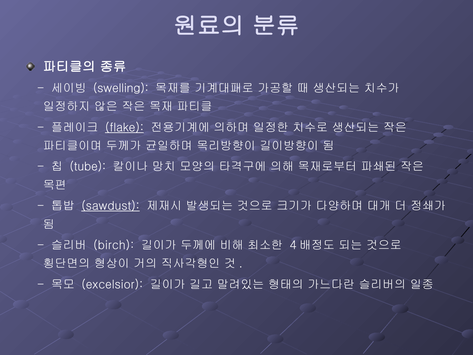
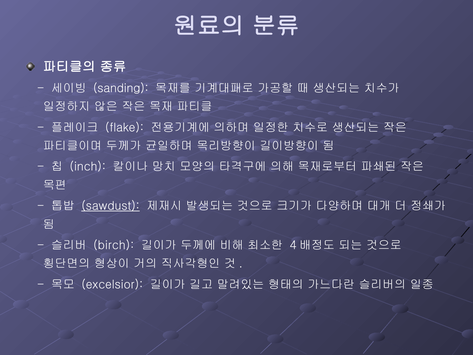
swelling: swelling -> sanding (121, 88)
flake underline: present -> none (124, 127)
tube: tube -> inch (88, 167)
